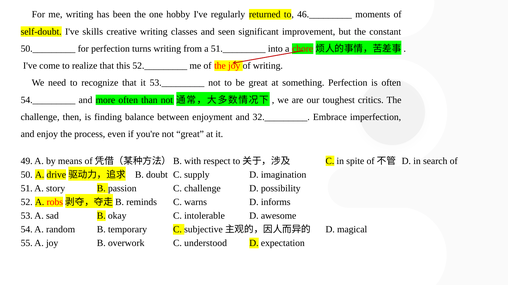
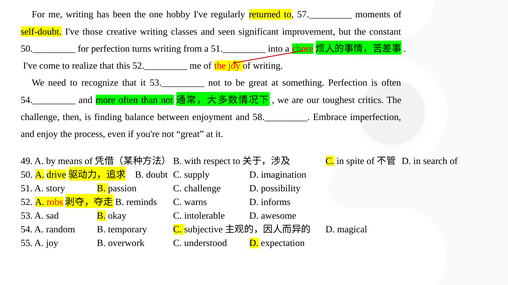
46._________: 46._________ -> 57._________ (325, 14)
skills: skills -> those (93, 32)
32._________: 32._________ -> 58._________ (281, 117)
